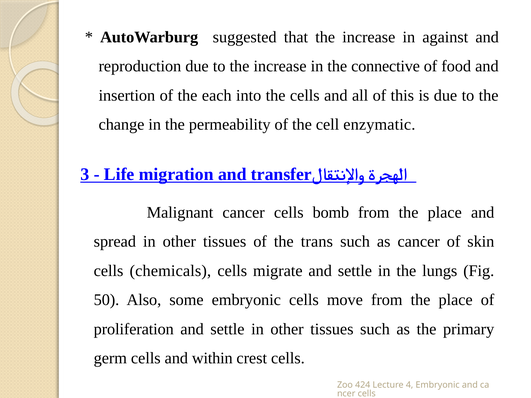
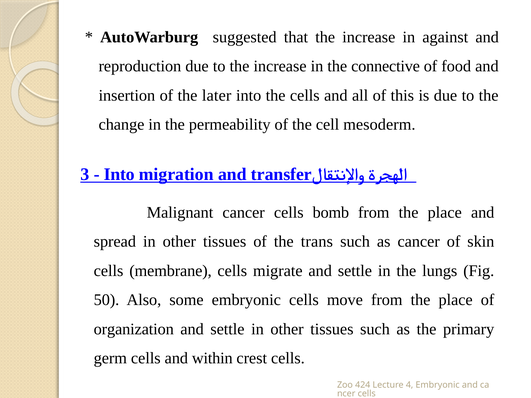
each: each -> later (217, 95)
enzymatic: enzymatic -> mesoderm (379, 125)
Life: Life -> Into (119, 174)
chemicals: chemicals -> membrane (170, 271)
proliferation: proliferation -> organization (134, 329)
